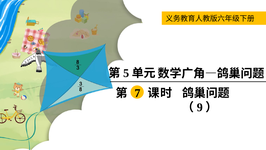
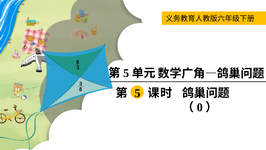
7: 7 -> 5 (137, 93)
9: 9 -> 0 (200, 107)
